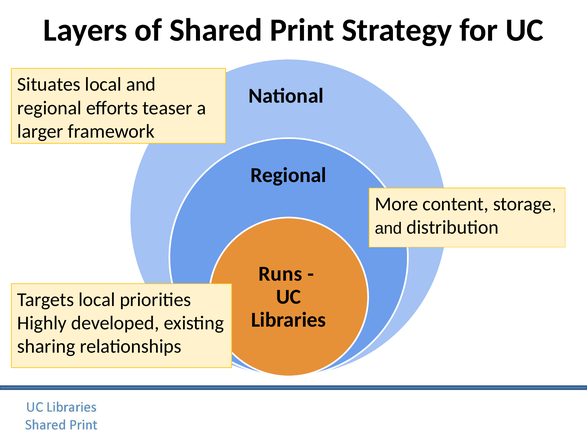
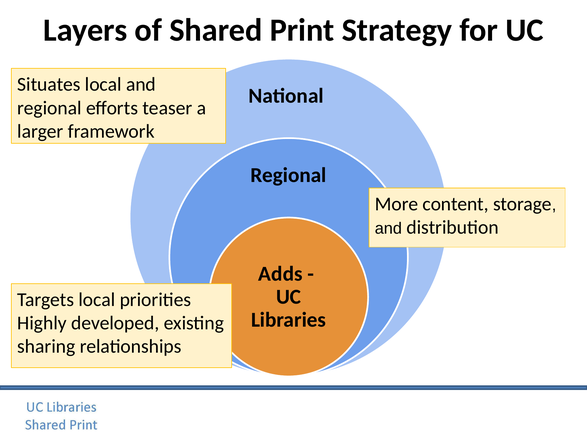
Runs: Runs -> Adds (280, 274)
